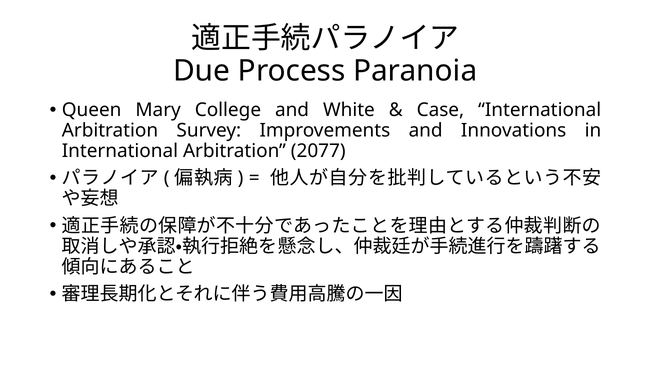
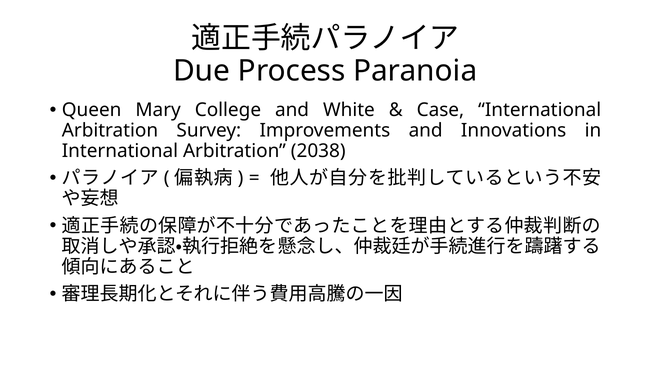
2077: 2077 -> 2038 (318, 151)
